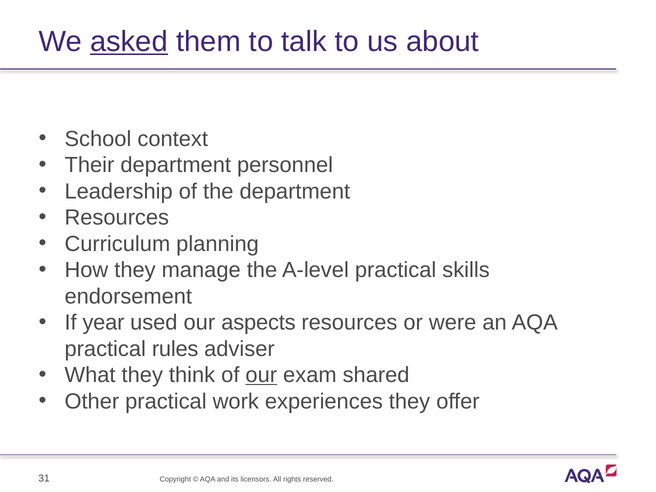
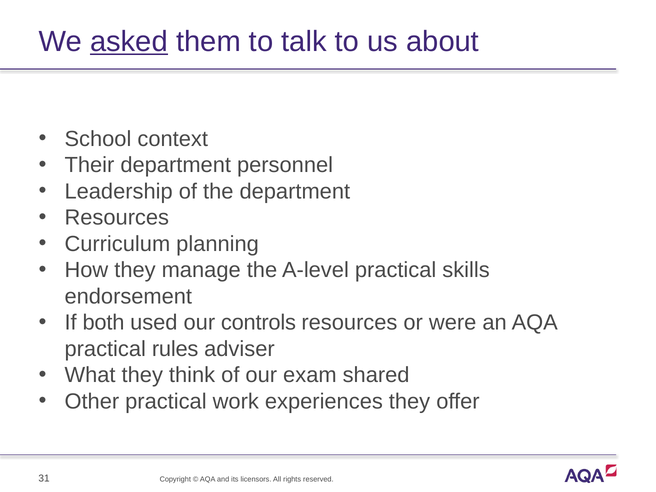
year: year -> both (103, 323)
aspects: aspects -> controls (258, 323)
our underline: present -> none (261, 375)
